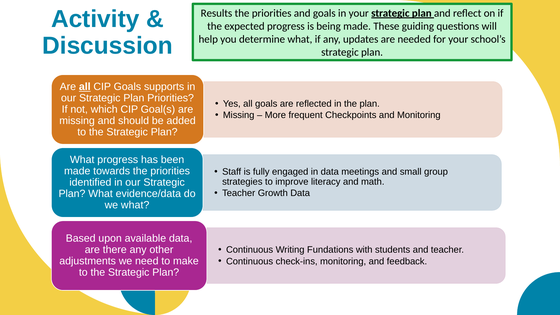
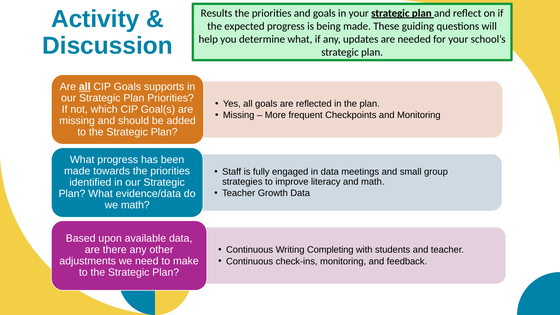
we what: what -> math (135, 205)
Fundations: Fundations -> Completing (330, 250)
